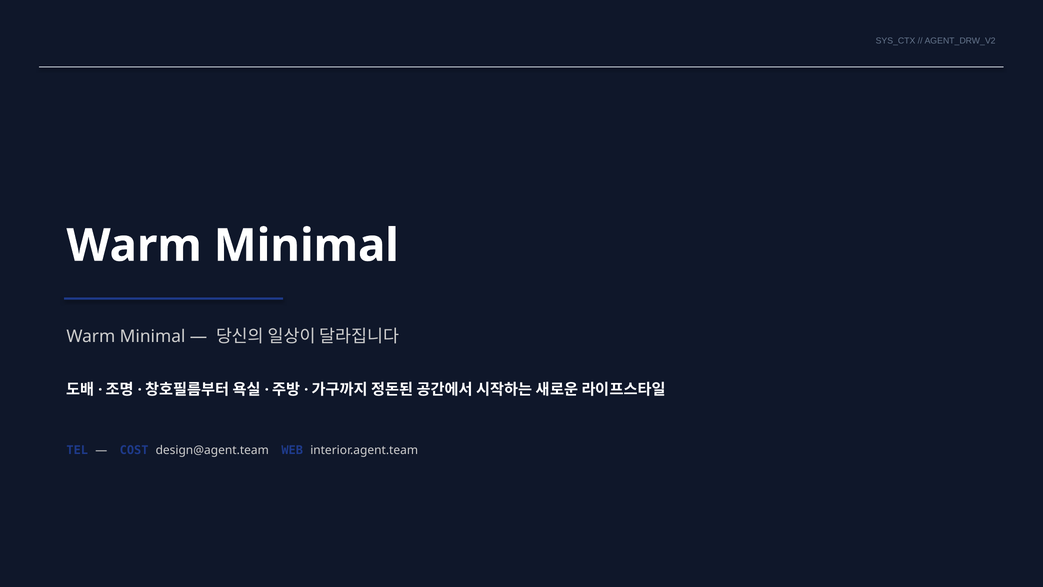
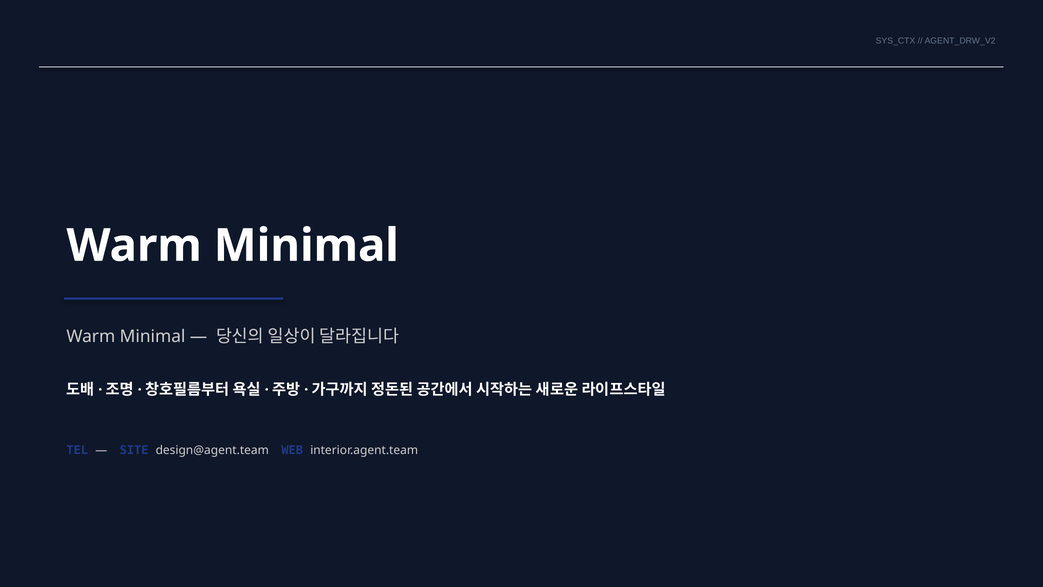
COST: COST -> SITE (134, 450)
